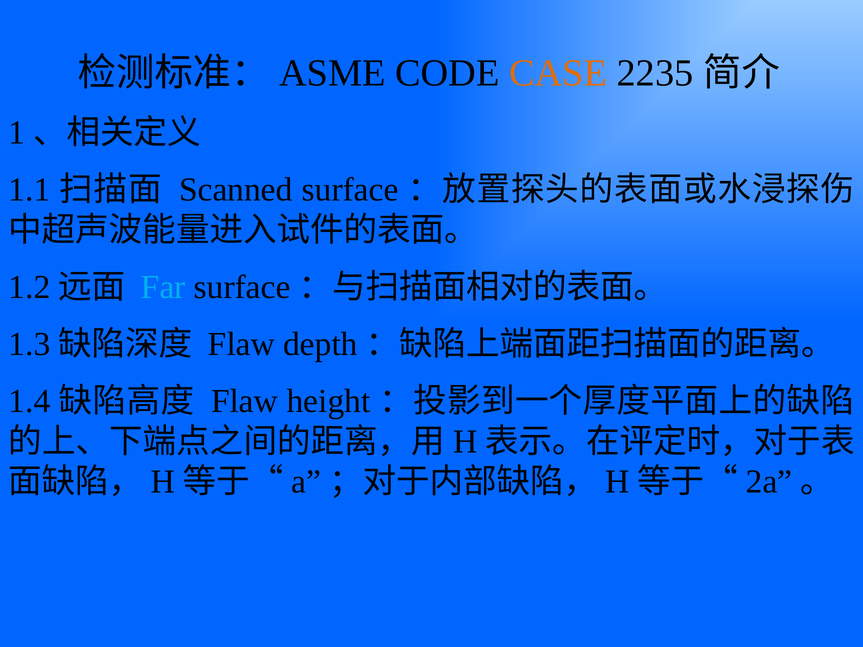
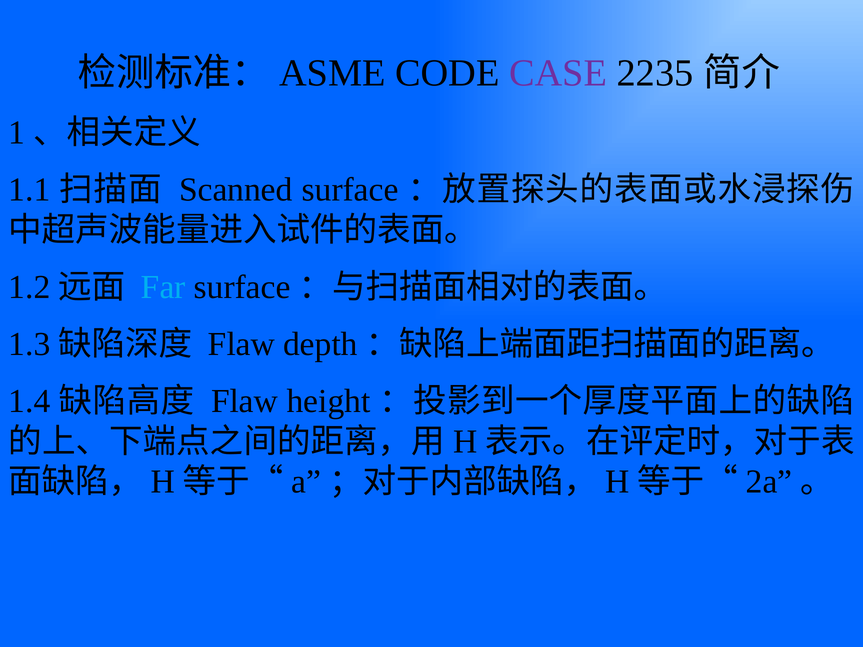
CASE colour: orange -> purple (558, 73)
